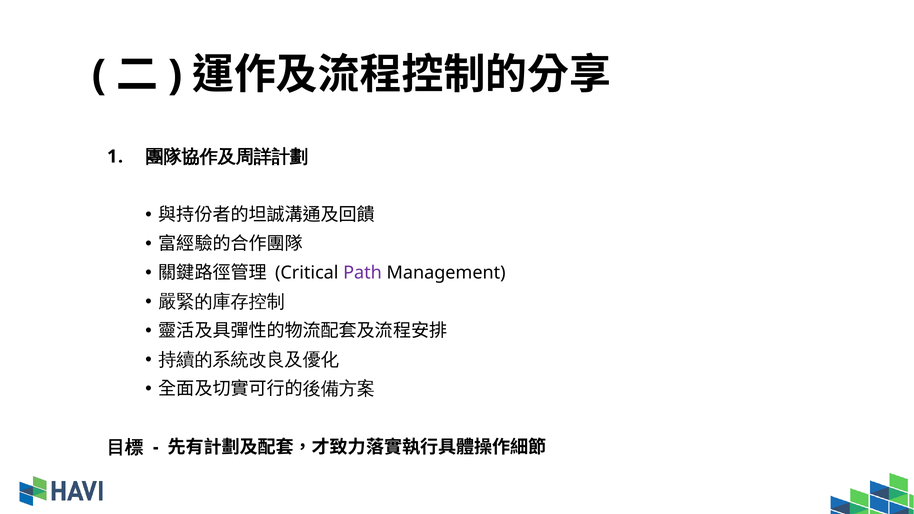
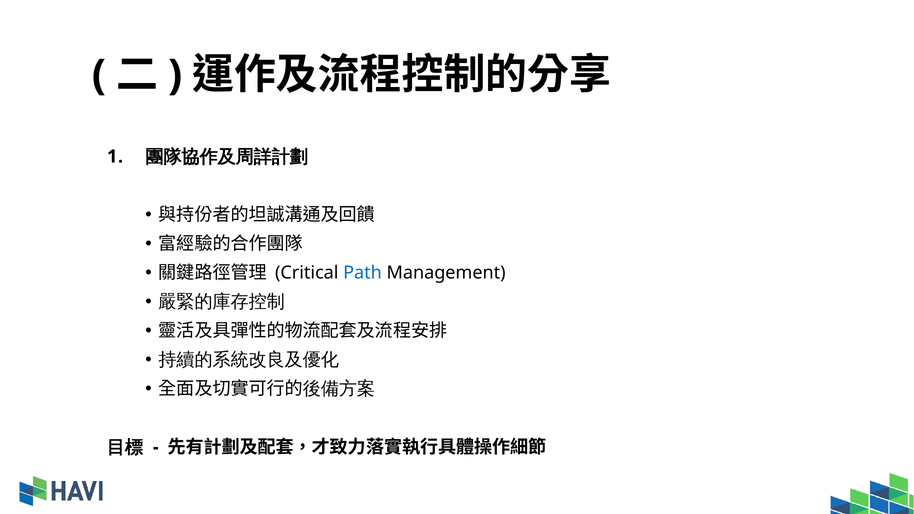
Path colour: purple -> blue (363, 273)
